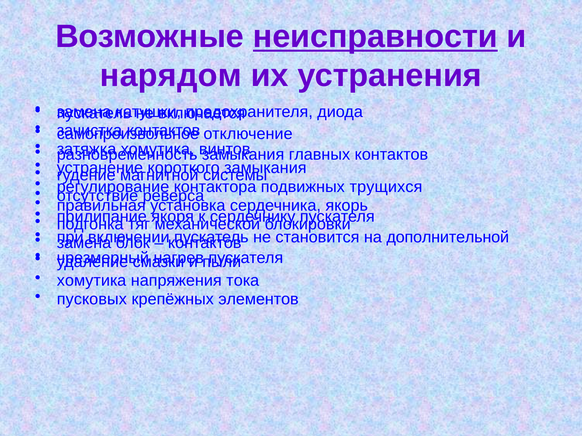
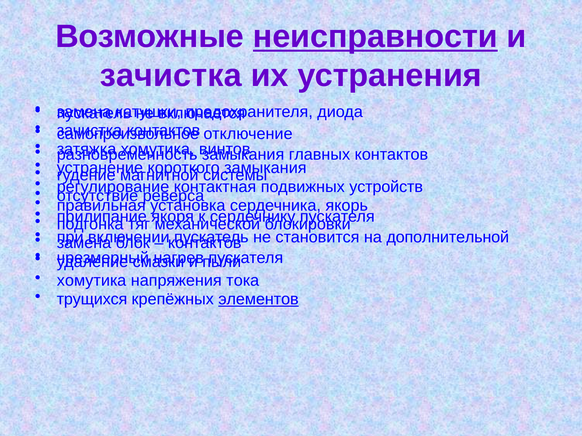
нарядом: нарядом -> зачистка (171, 76)
контактора: контактора -> контактная (215, 187)
трущихся: трущихся -> устройств (386, 187)
пусковых: пусковых -> трущихся (92, 300)
элементов underline: none -> present (258, 300)
